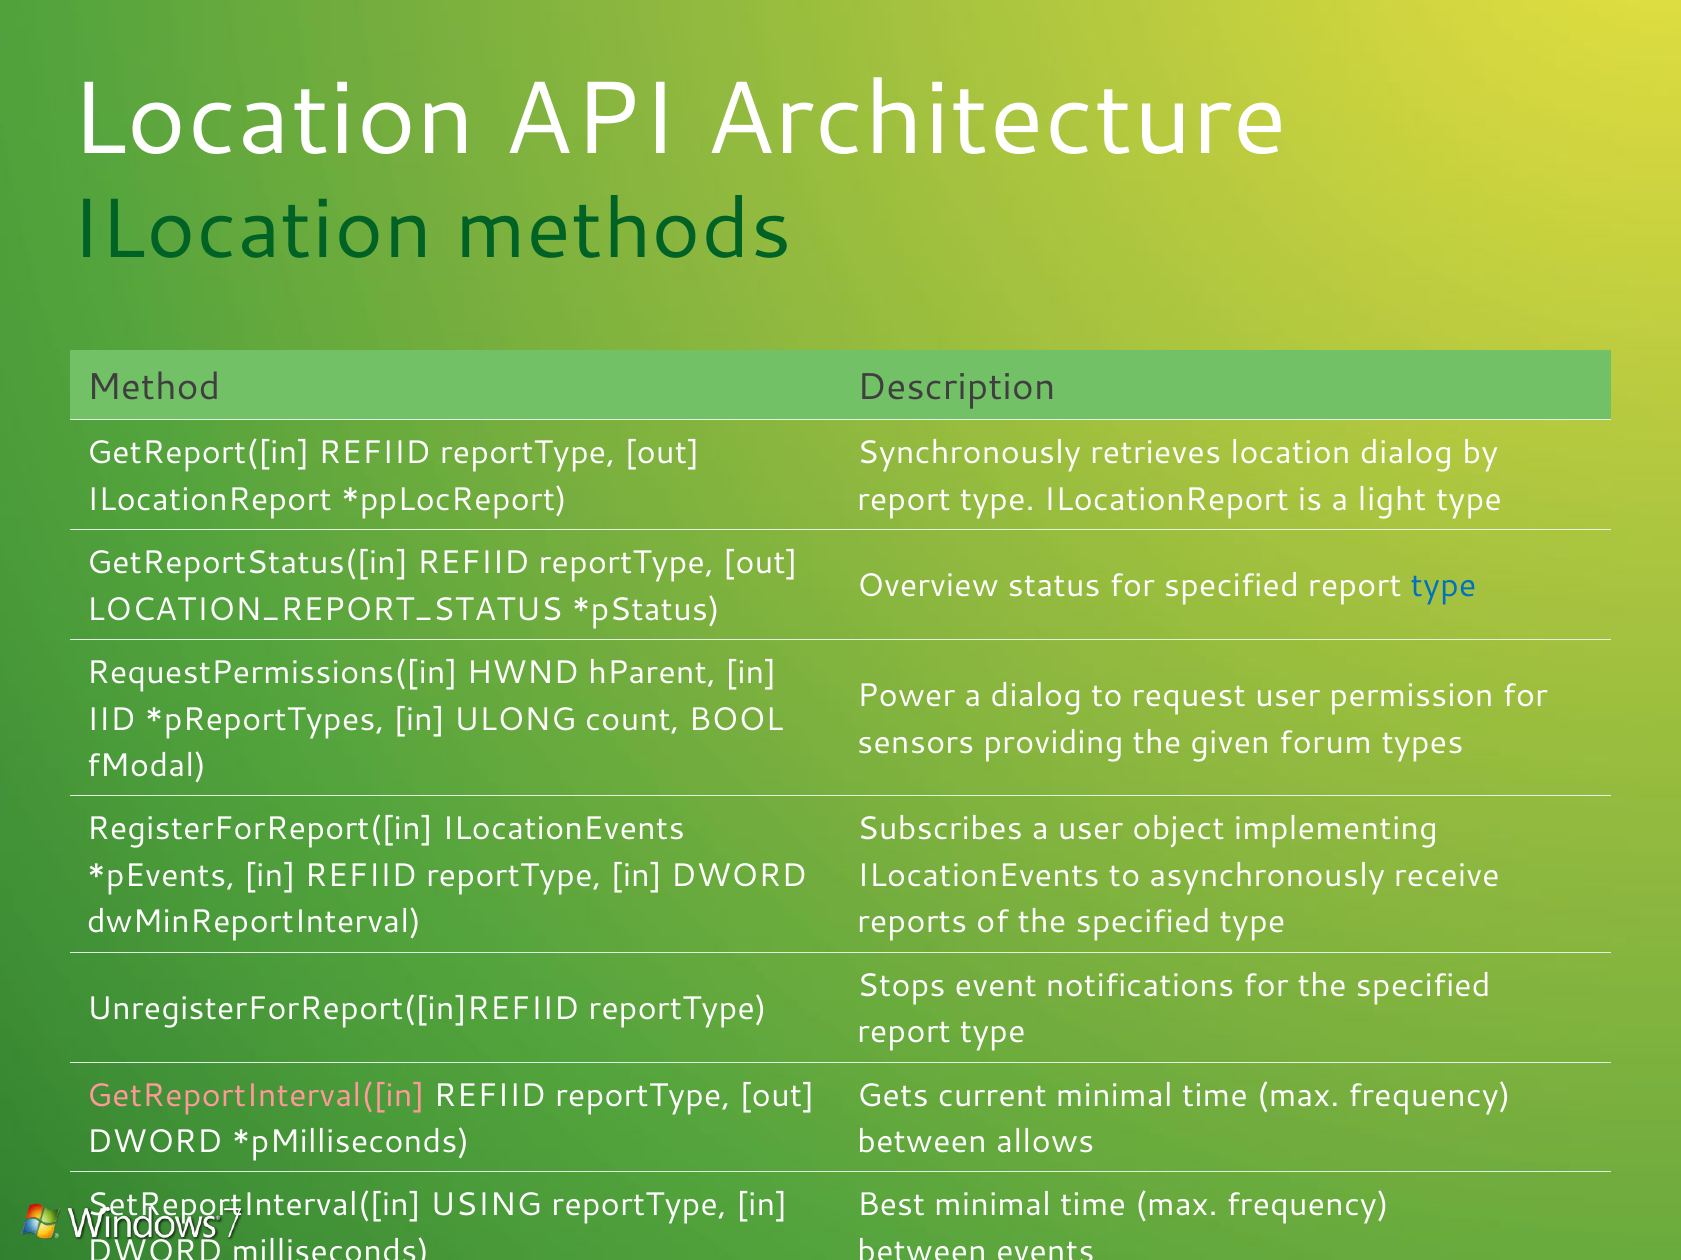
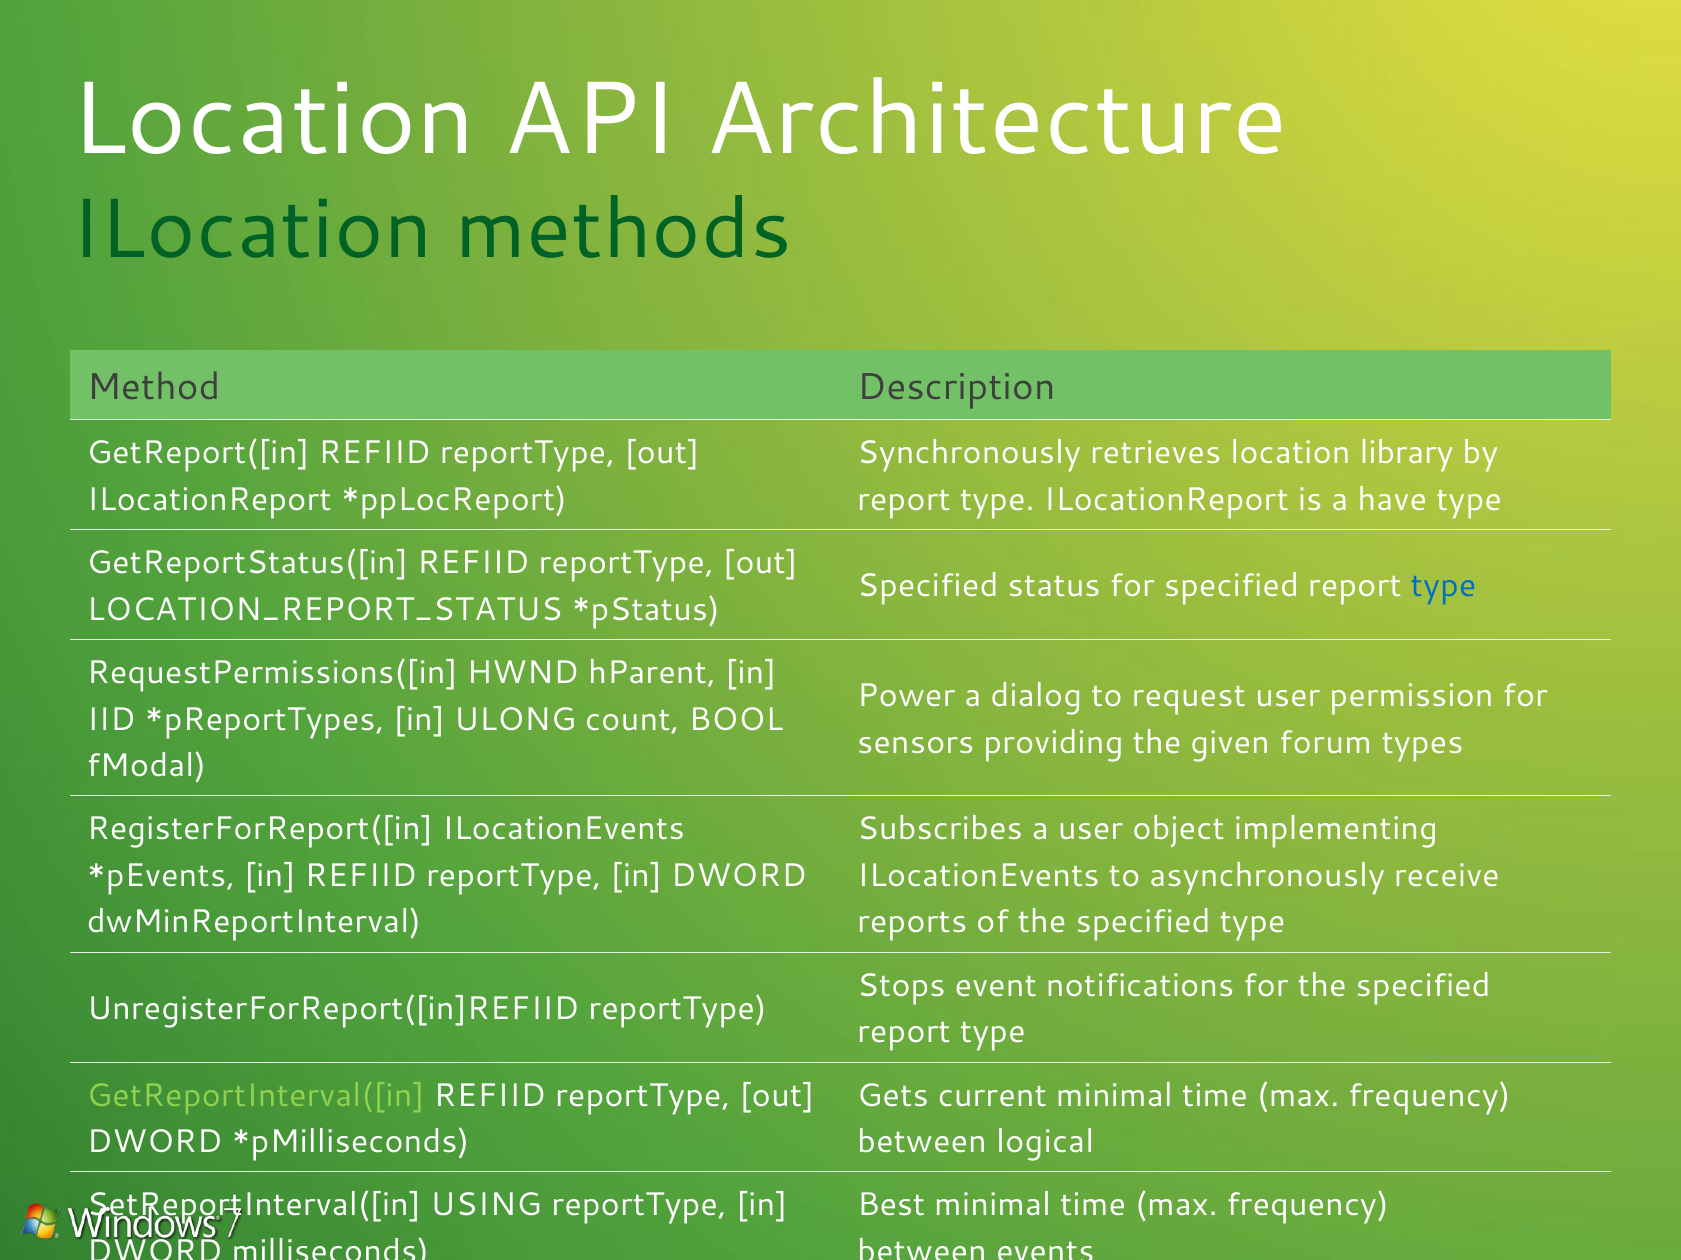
location dialog: dialog -> library (1407, 453)
light: light -> have (1392, 500)
Overview: Overview -> Specified (928, 586)
GetReportInterval([in colour: pink -> light green (256, 1096)
allows: allows -> logical (1045, 1142)
